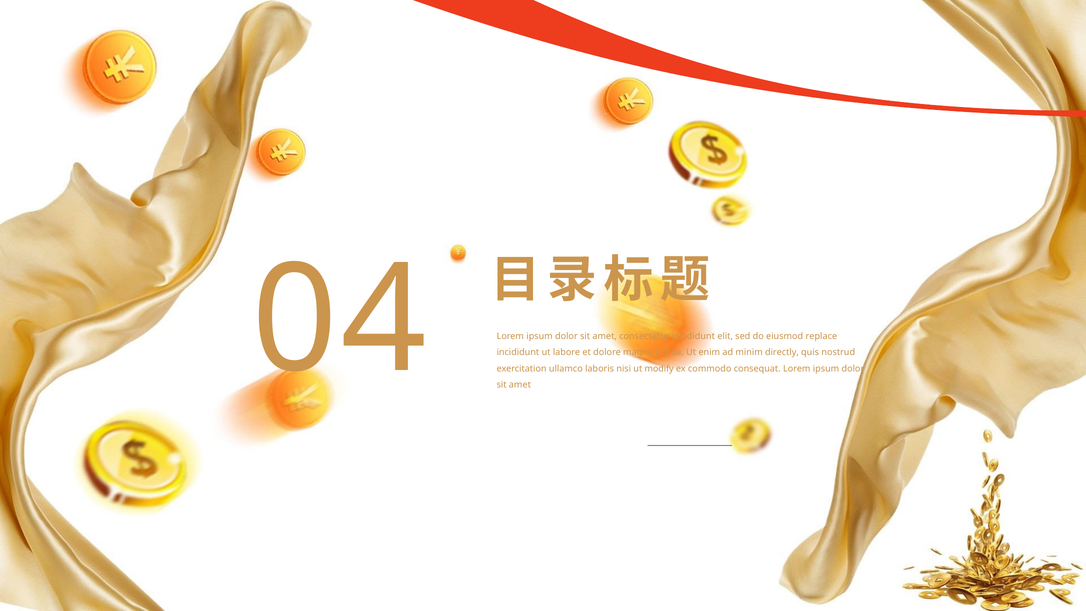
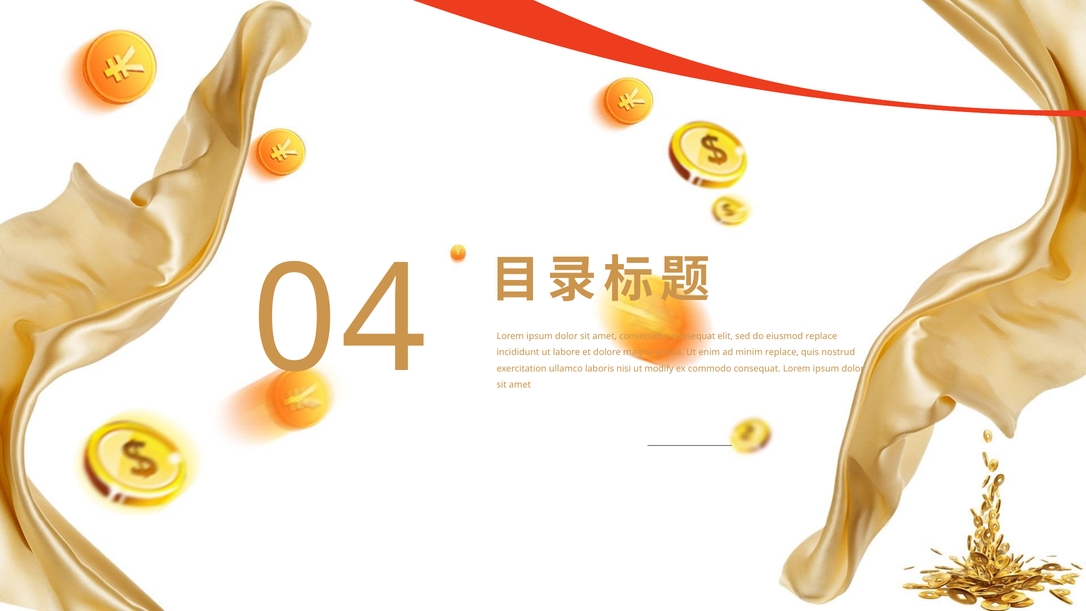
consectetur incididunt: incididunt -> consequat (694, 336)
minim directly: directly -> replace (782, 352)
